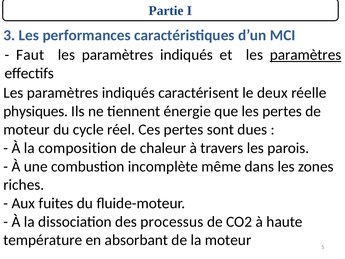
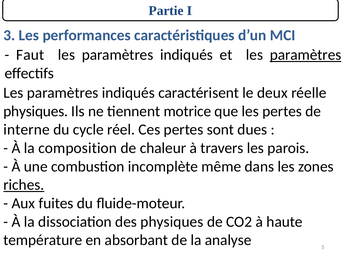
énergie: énergie -> motrice (187, 111)
moteur: moteur -> interne (27, 130)
riches underline: none -> present (24, 185)
des processus: processus -> physiques (172, 222)
la moteur: moteur -> analyse (228, 240)
